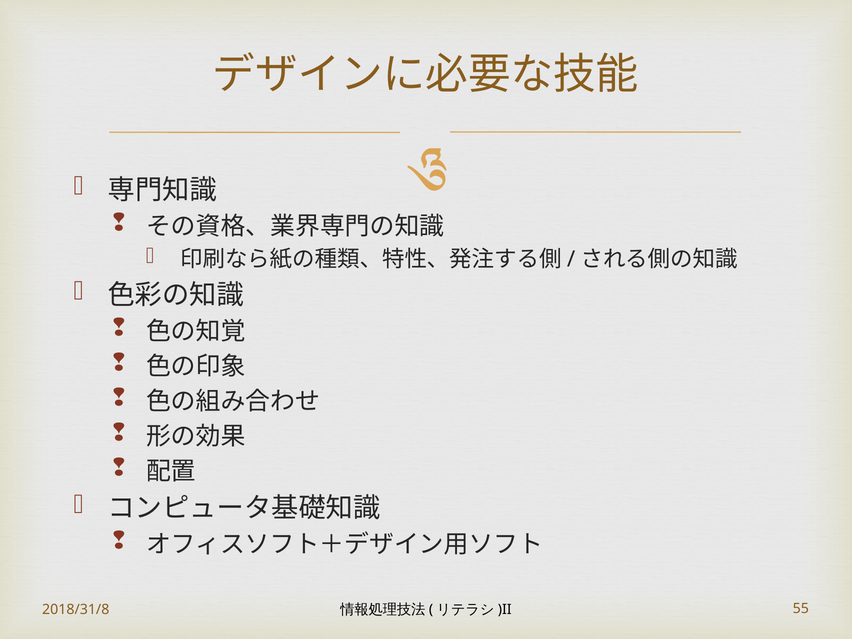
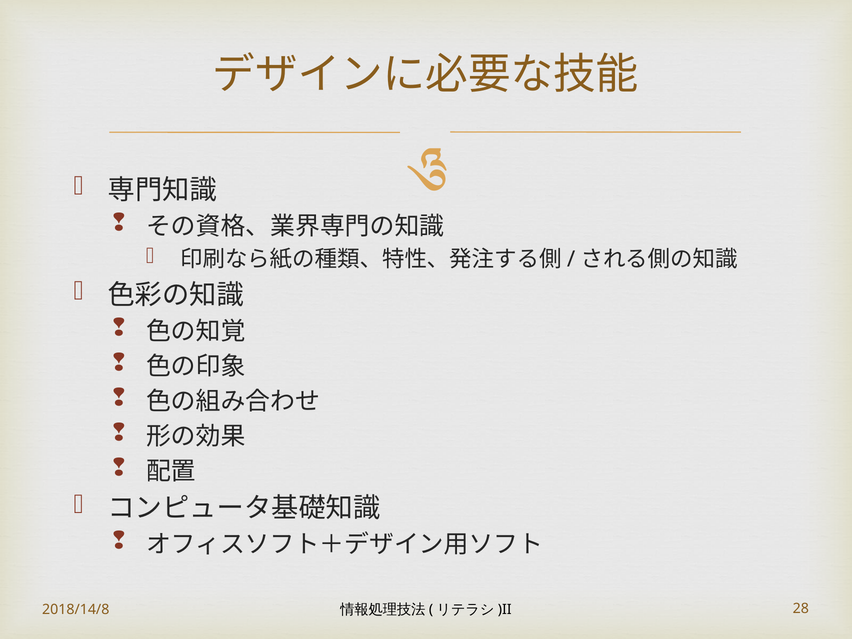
2018/31/8: 2018/31/8 -> 2018/14/8 (76, 610)
55: 55 -> 28 (801, 609)
